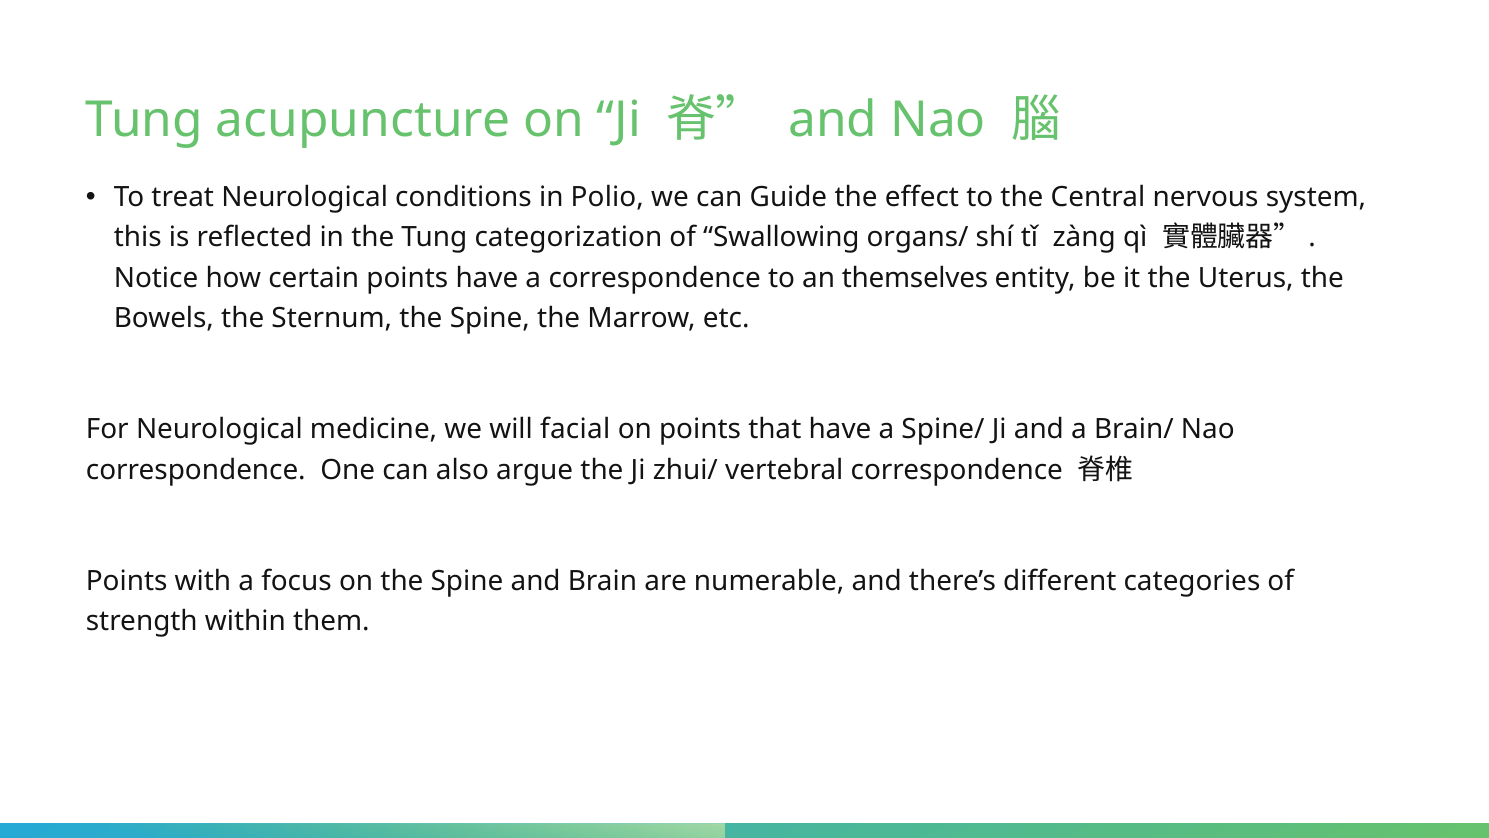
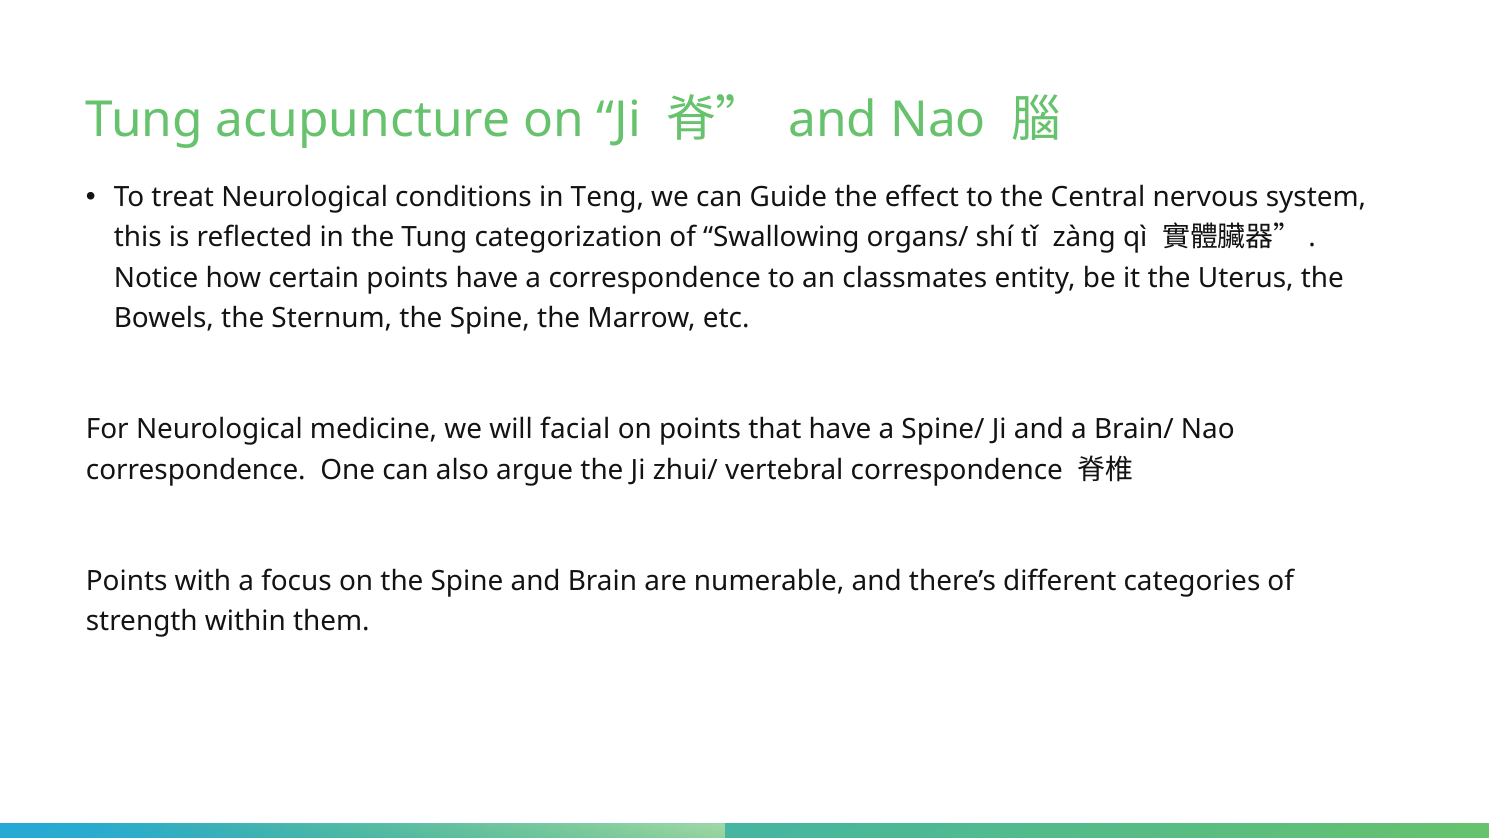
Polio: Polio -> Teng (607, 197)
themselves: themselves -> classmates (915, 278)
